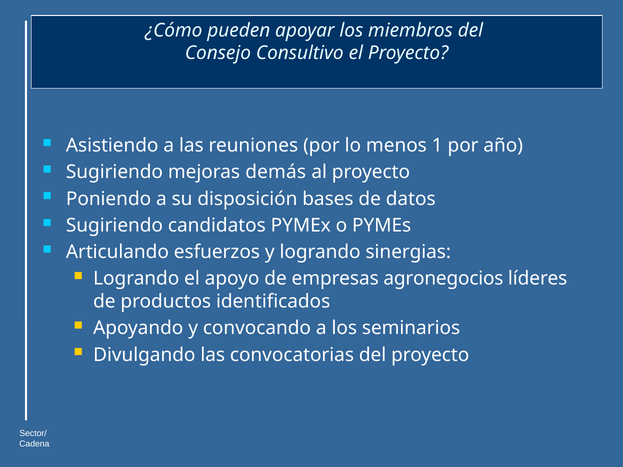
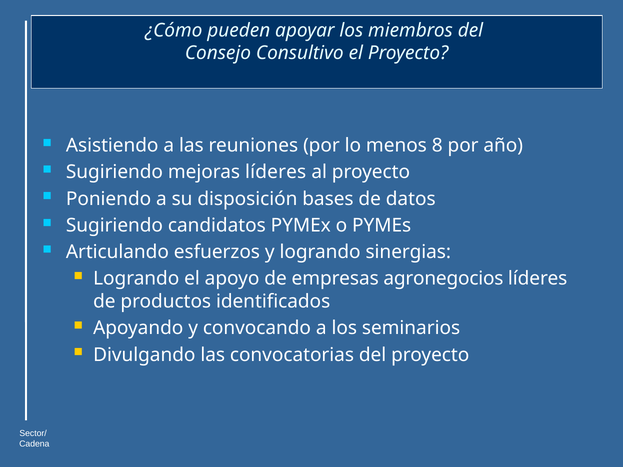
1: 1 -> 8 (437, 146)
mejoras demás: demás -> líderes (276, 172)
